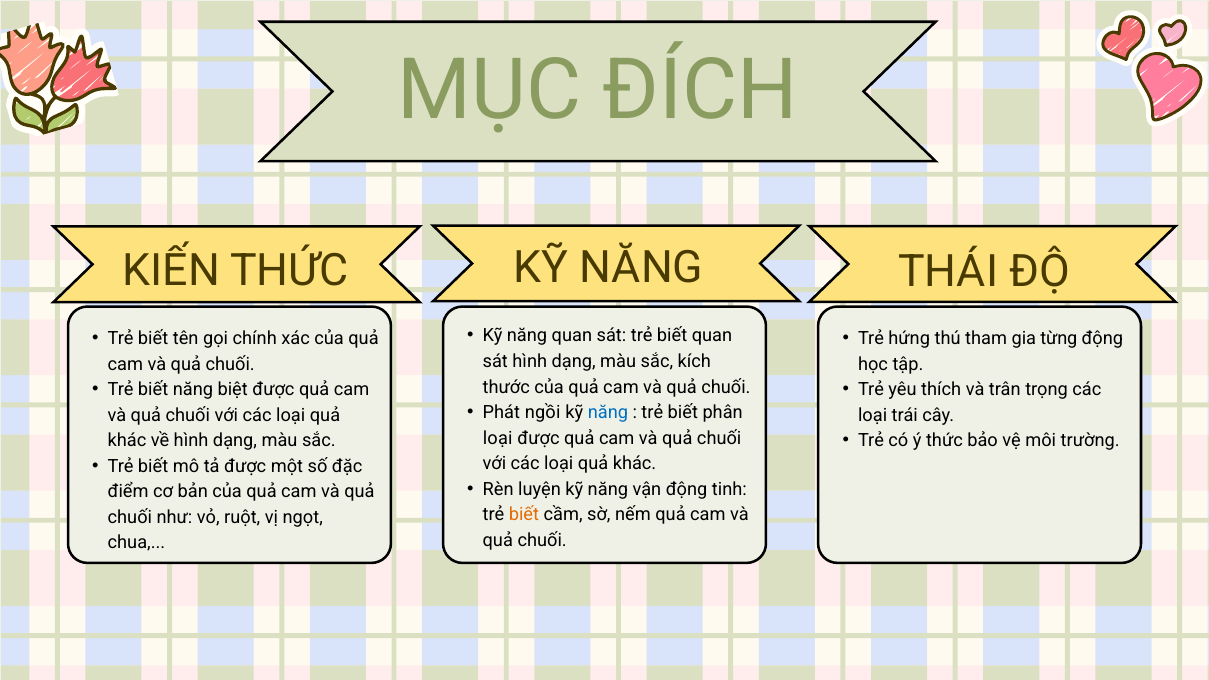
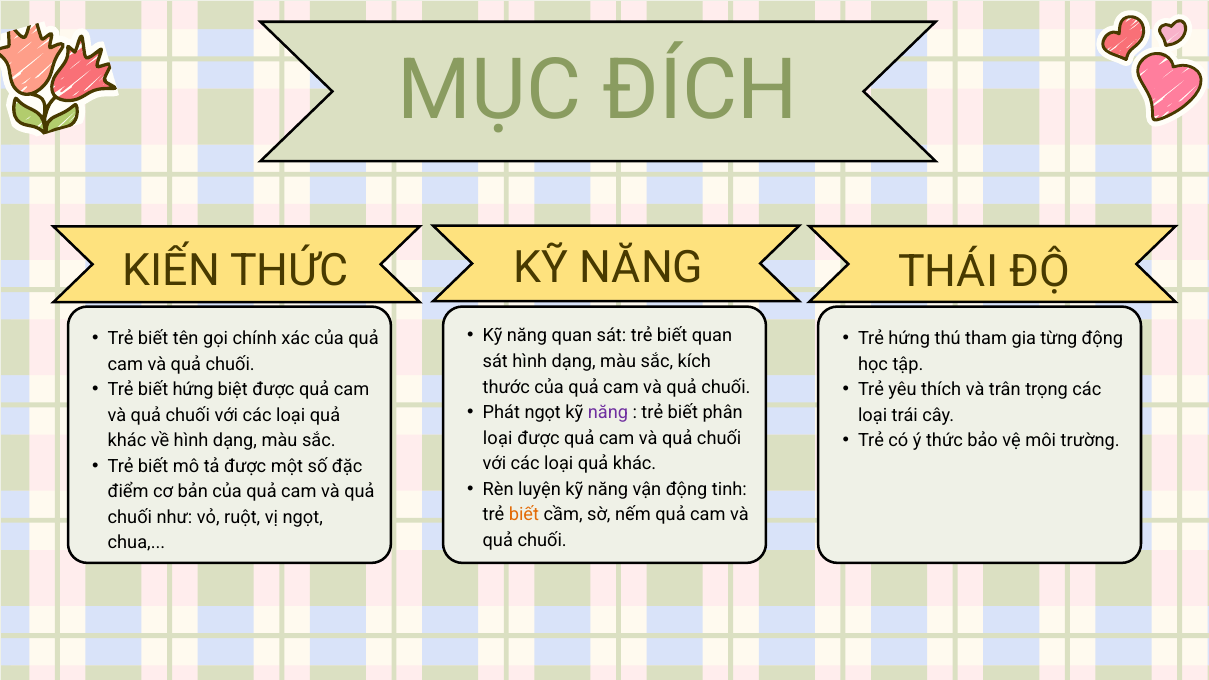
biết năng: năng -> hứng (193, 390)
Phát ngồi: ngồi -> ngọt (543, 413)
năng colour: blue -> purple (608, 413)
